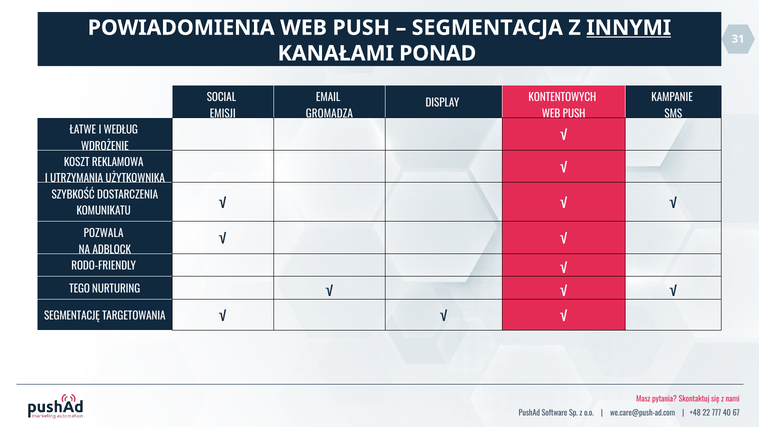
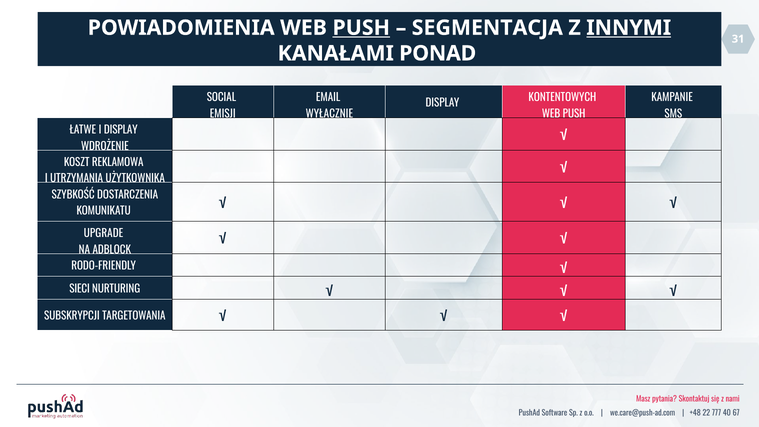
PUSH underline: none -> present (361, 28)
GROMADZĄ: GROMADZĄ -> WYŁĄCZNIE (329, 114)
I WEDŁUG: WEDŁUG -> DISPLAY (121, 130)
POZWALA: POZWALA -> UPGRADE (104, 233)
TEGO: TEGO -> SIECI (80, 289)
SEGMENTACJĘ: SEGMENTACJĘ -> SUBSKRYPCJI (72, 316)
